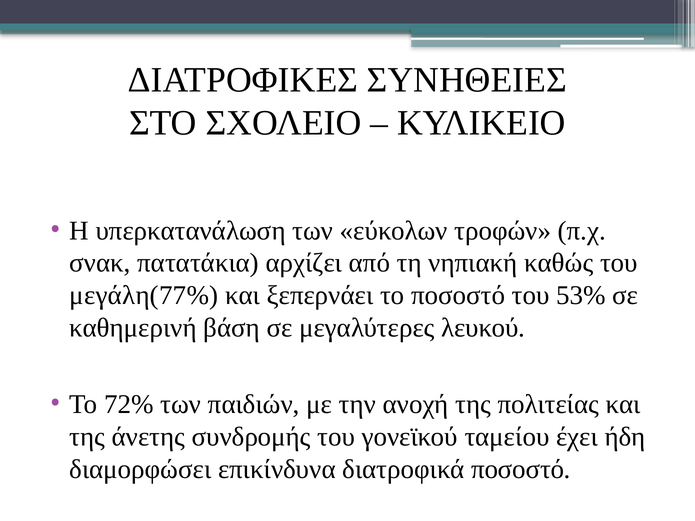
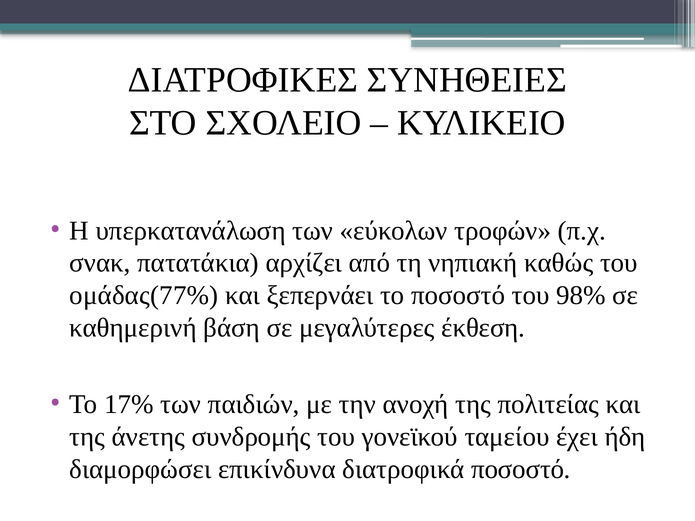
μεγάλη(77%: μεγάλη(77% -> ομάδας(77% (144, 296)
53%: 53% -> 98% (581, 296)
λευκού: λευκού -> έκθεση (483, 328)
72%: 72% -> 17% (129, 405)
